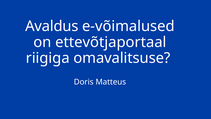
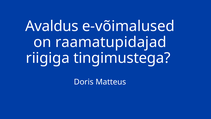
ettevõtjaportaal: ettevõtjaportaal -> raamatupidajad (111, 42)
omavalitsuse: omavalitsuse -> tingimustega (122, 58)
